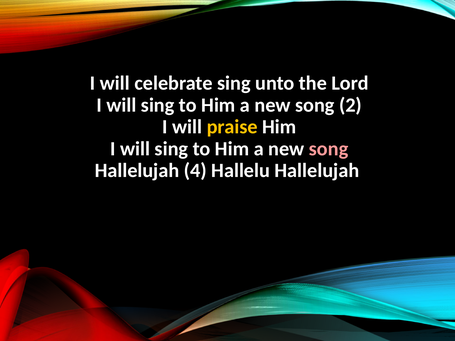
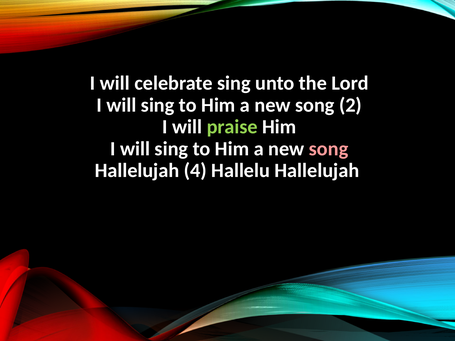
praise colour: yellow -> light green (232, 127)
